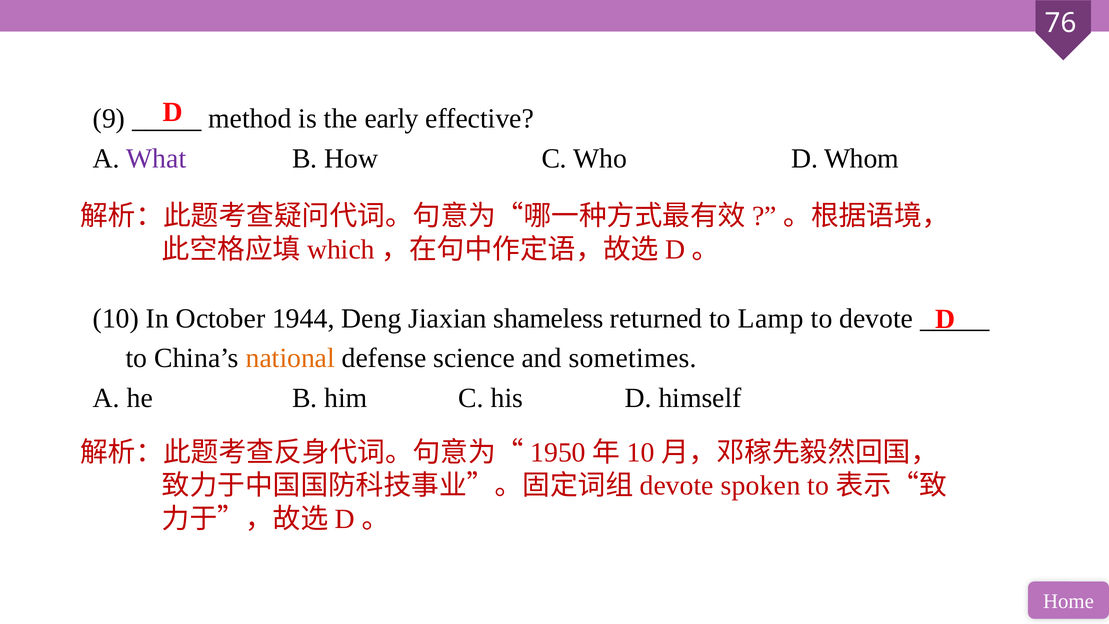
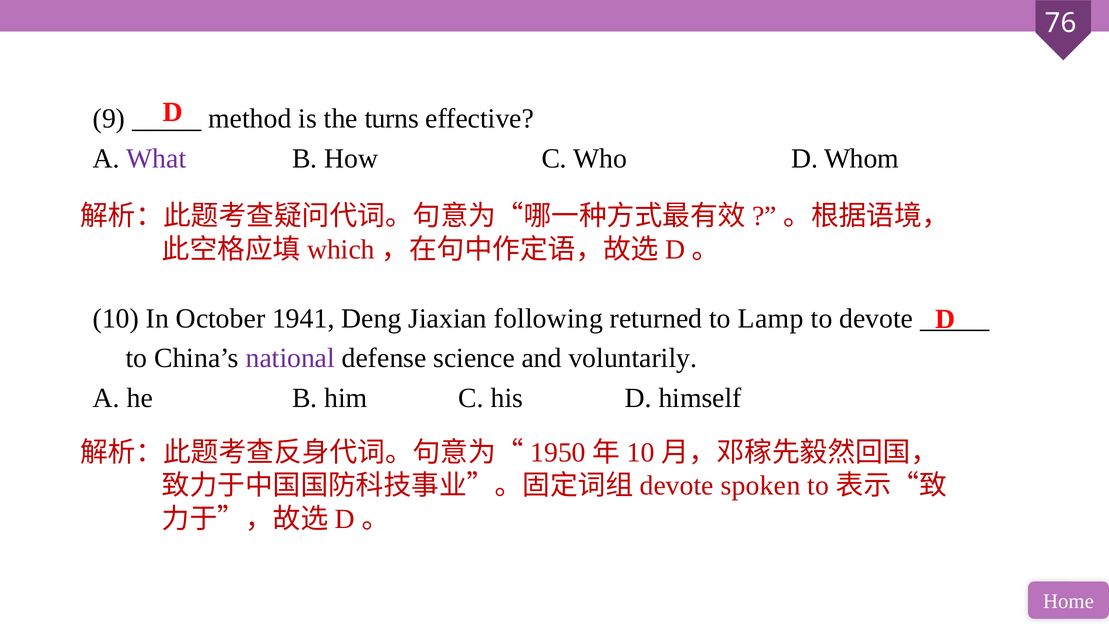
early: early -> turns (392, 119)
1944: 1944 -> 1941 (303, 318)
shameless: shameless -> following (548, 318)
national colour: orange -> purple (290, 358)
sometimes: sometimes -> voluntarily (633, 358)
